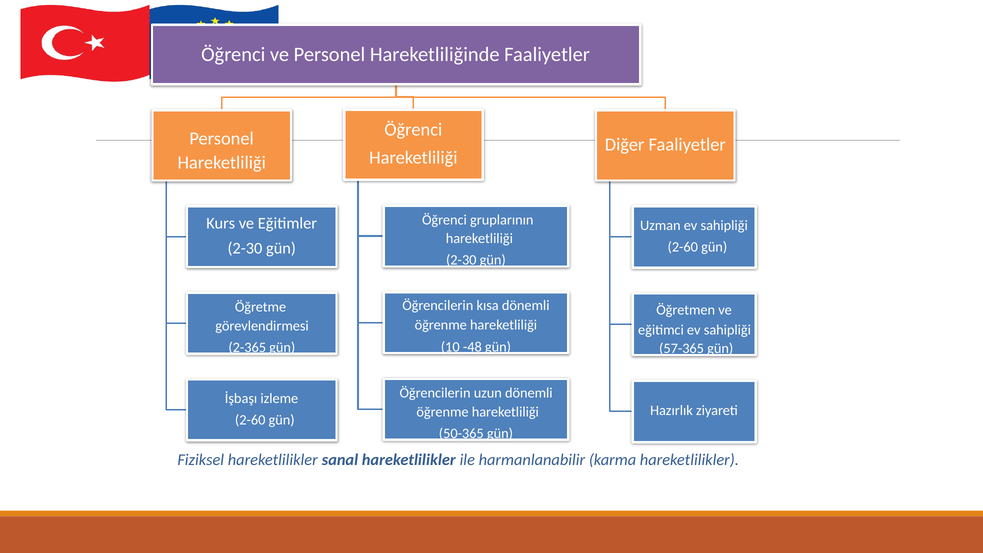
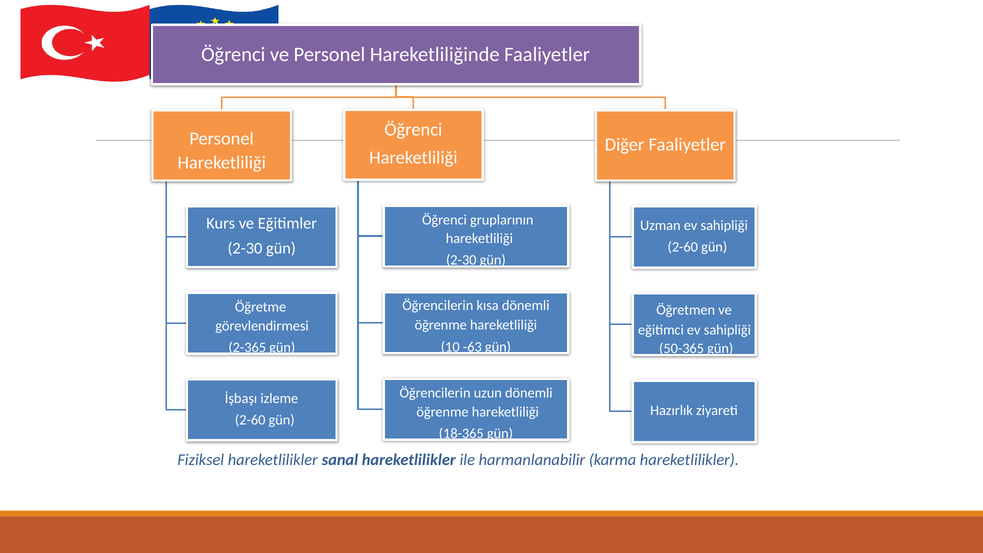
-48: -48 -> -63 (472, 347)
57-365: 57-365 -> 50-365 (682, 349)
50-365: 50-365 -> 18-365 (461, 433)
